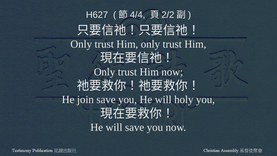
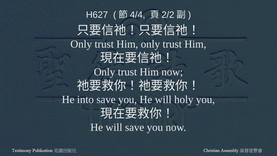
join: join -> into (85, 99)
